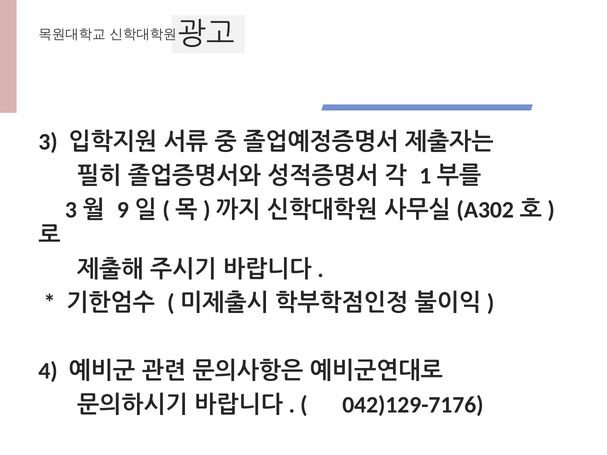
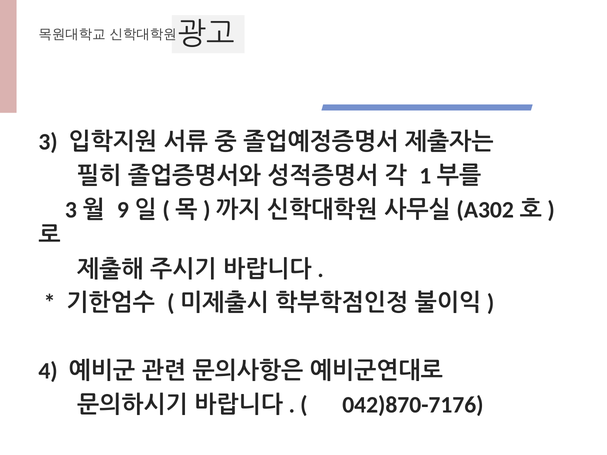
042)129-7176: 042)129-7176 -> 042)870-7176 (413, 405)
